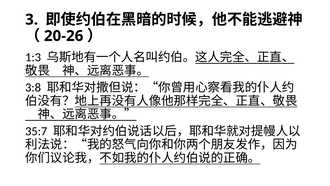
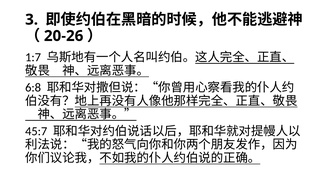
1:3: 1:3 -> 1:7 (33, 57)
3:8: 3:8 -> 6:8 (33, 87)
35:7: 35:7 -> 45:7 (36, 131)
